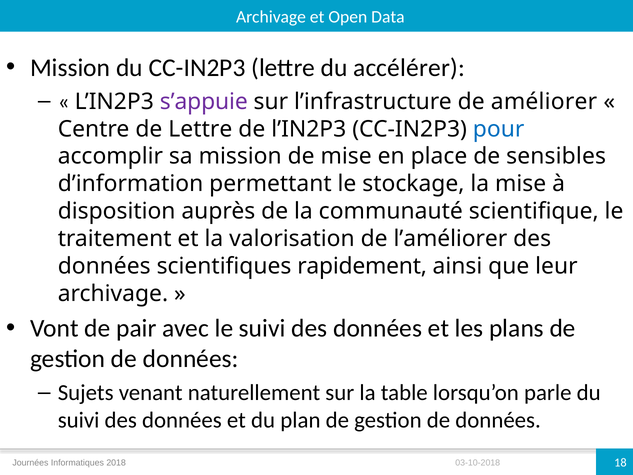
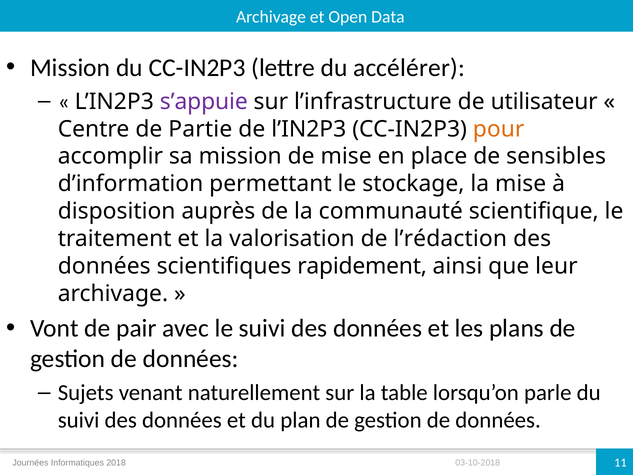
améliorer: améliorer -> utilisateur (544, 101)
de Lettre: Lettre -> Partie (200, 129)
pour colour: blue -> orange (499, 129)
l’améliorer: l’améliorer -> l’rédaction (450, 239)
18: 18 -> 11 (620, 462)
